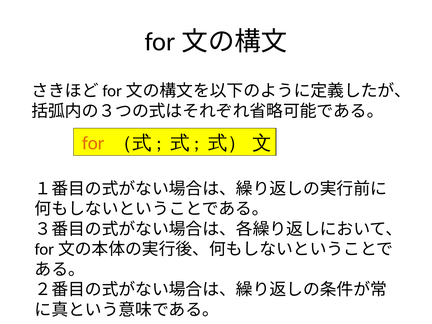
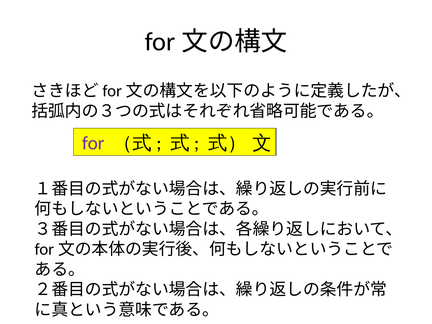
for colour: orange -> purple (93, 143)
